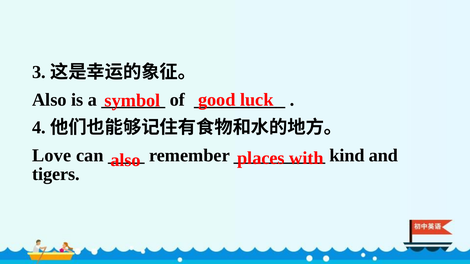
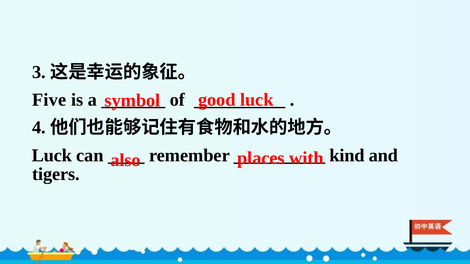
Also: Also -> Five (49, 100)
Love: Love -> Luck (52, 156)
